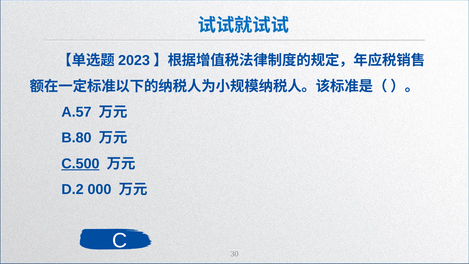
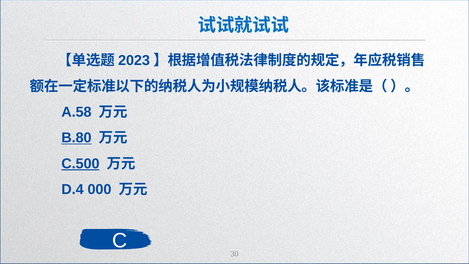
A.57: A.57 -> A.58 (76, 112)
B.80 underline: none -> present (76, 138)
D.2: D.2 -> D.4 (73, 189)
